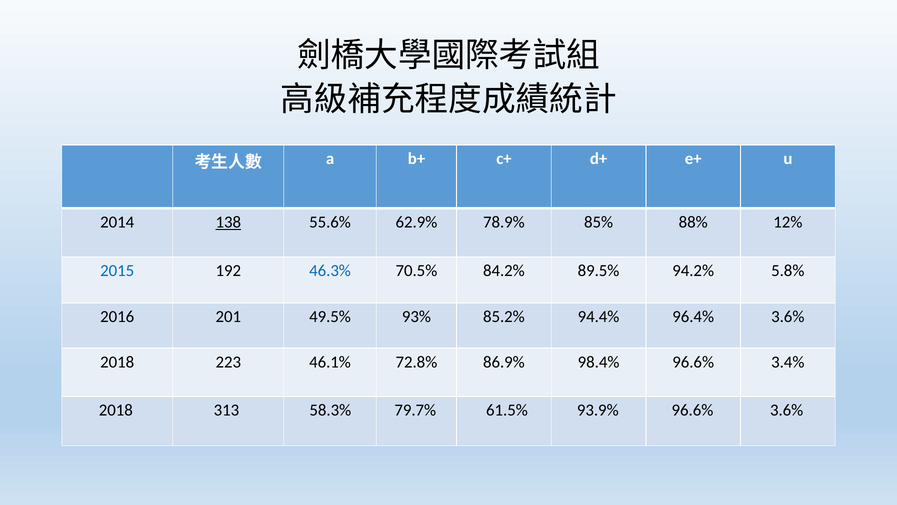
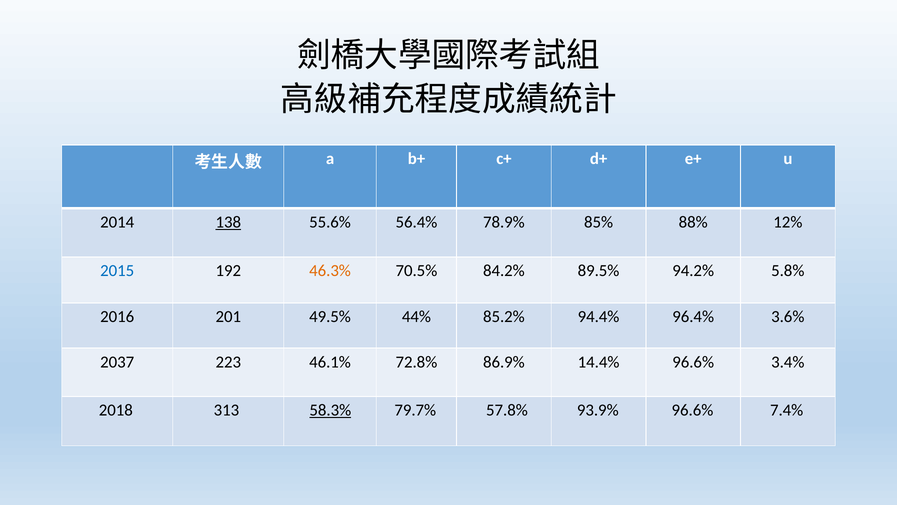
62.9%: 62.9% -> 56.4% (416, 222)
46.3% colour: blue -> orange (330, 271)
93%: 93% -> 44% (416, 317)
2018: 2018 -> 2037 (117, 362)
98.4%: 98.4% -> 14.4% (599, 362)
58.3% underline: none -> present (330, 410)
61.5%: 61.5% -> 57.8% (507, 410)
96.6% 3.6%: 3.6% -> 7.4% (787, 410)
